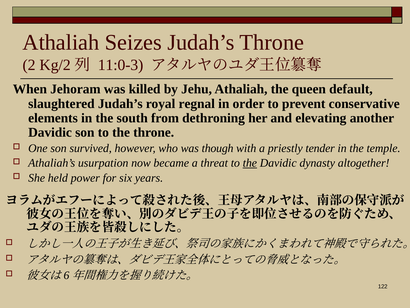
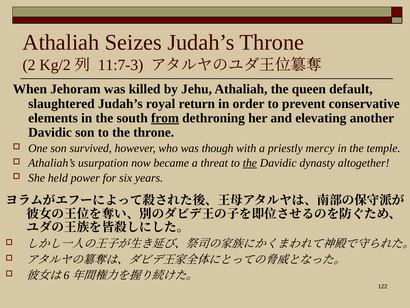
11:0-3: 11:0-3 -> 11:7-3 (121, 65)
regnal: regnal -> return (197, 103)
from underline: none -> present (165, 118)
tender: tender -> mercy (320, 148)
